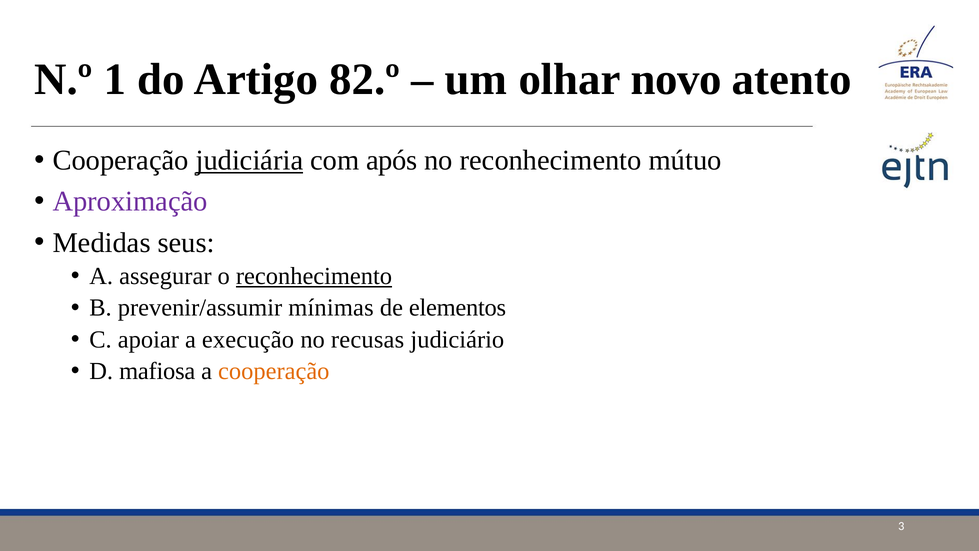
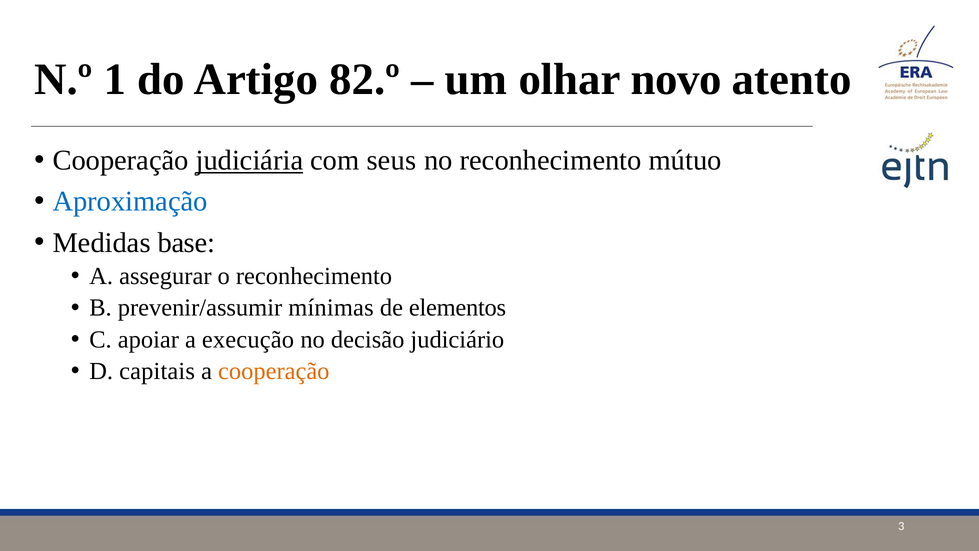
após: após -> seus (392, 160)
Aproximação colour: purple -> blue (130, 201)
seus: seus -> base (186, 242)
reconhecimento underline: present -> none (314, 276)
recusas: recusas -> decisão (368, 339)
mafiosa: mafiosa -> capitais (157, 371)
